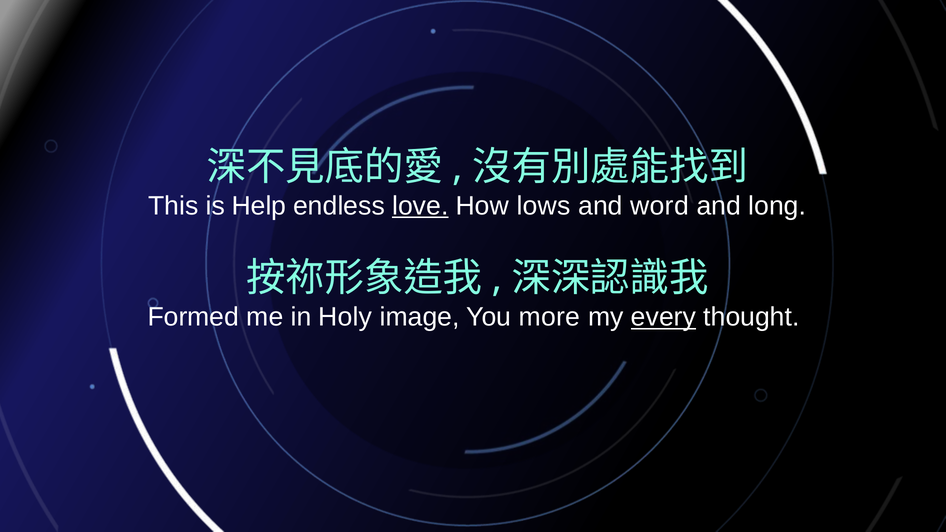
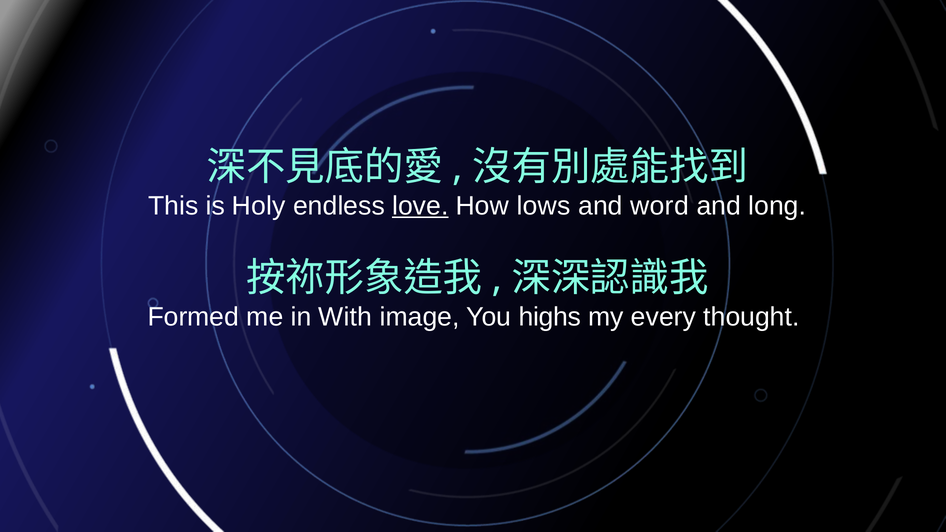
Help: Help -> Holy (259, 206)
Holy: Holy -> With (345, 317)
more: more -> highs (550, 317)
every underline: present -> none (663, 317)
